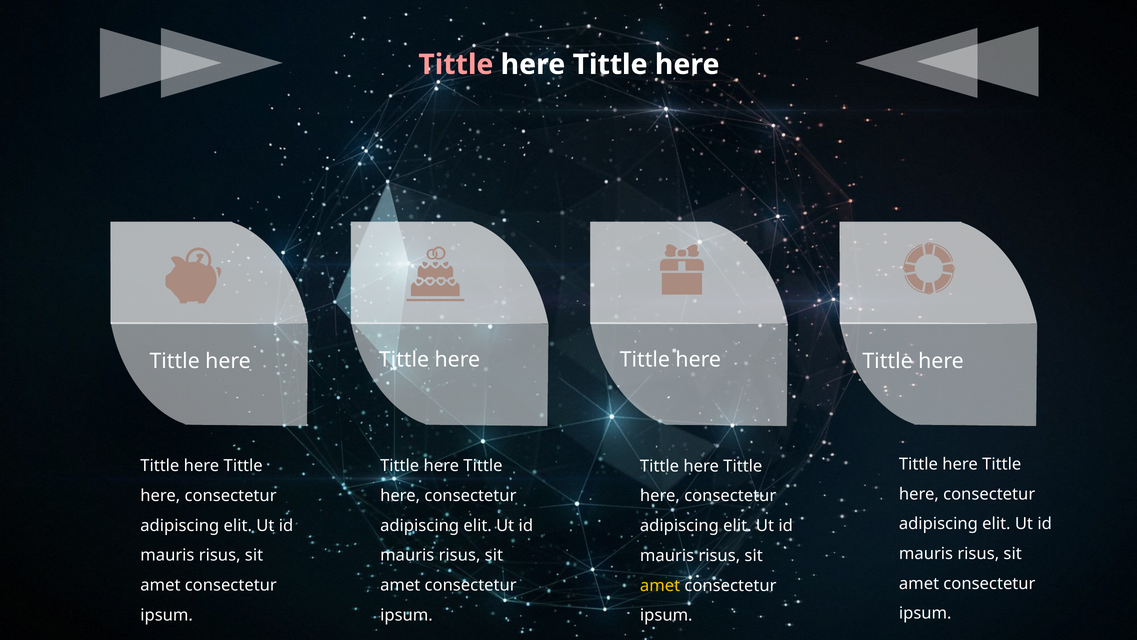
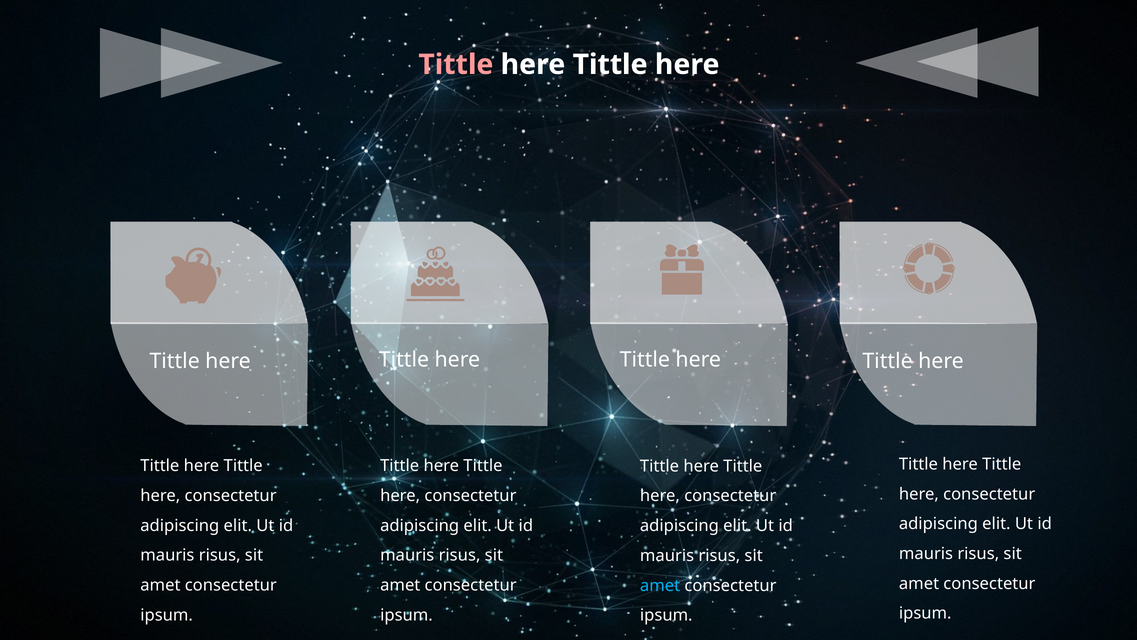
amet colour: yellow -> light blue (660, 585)
